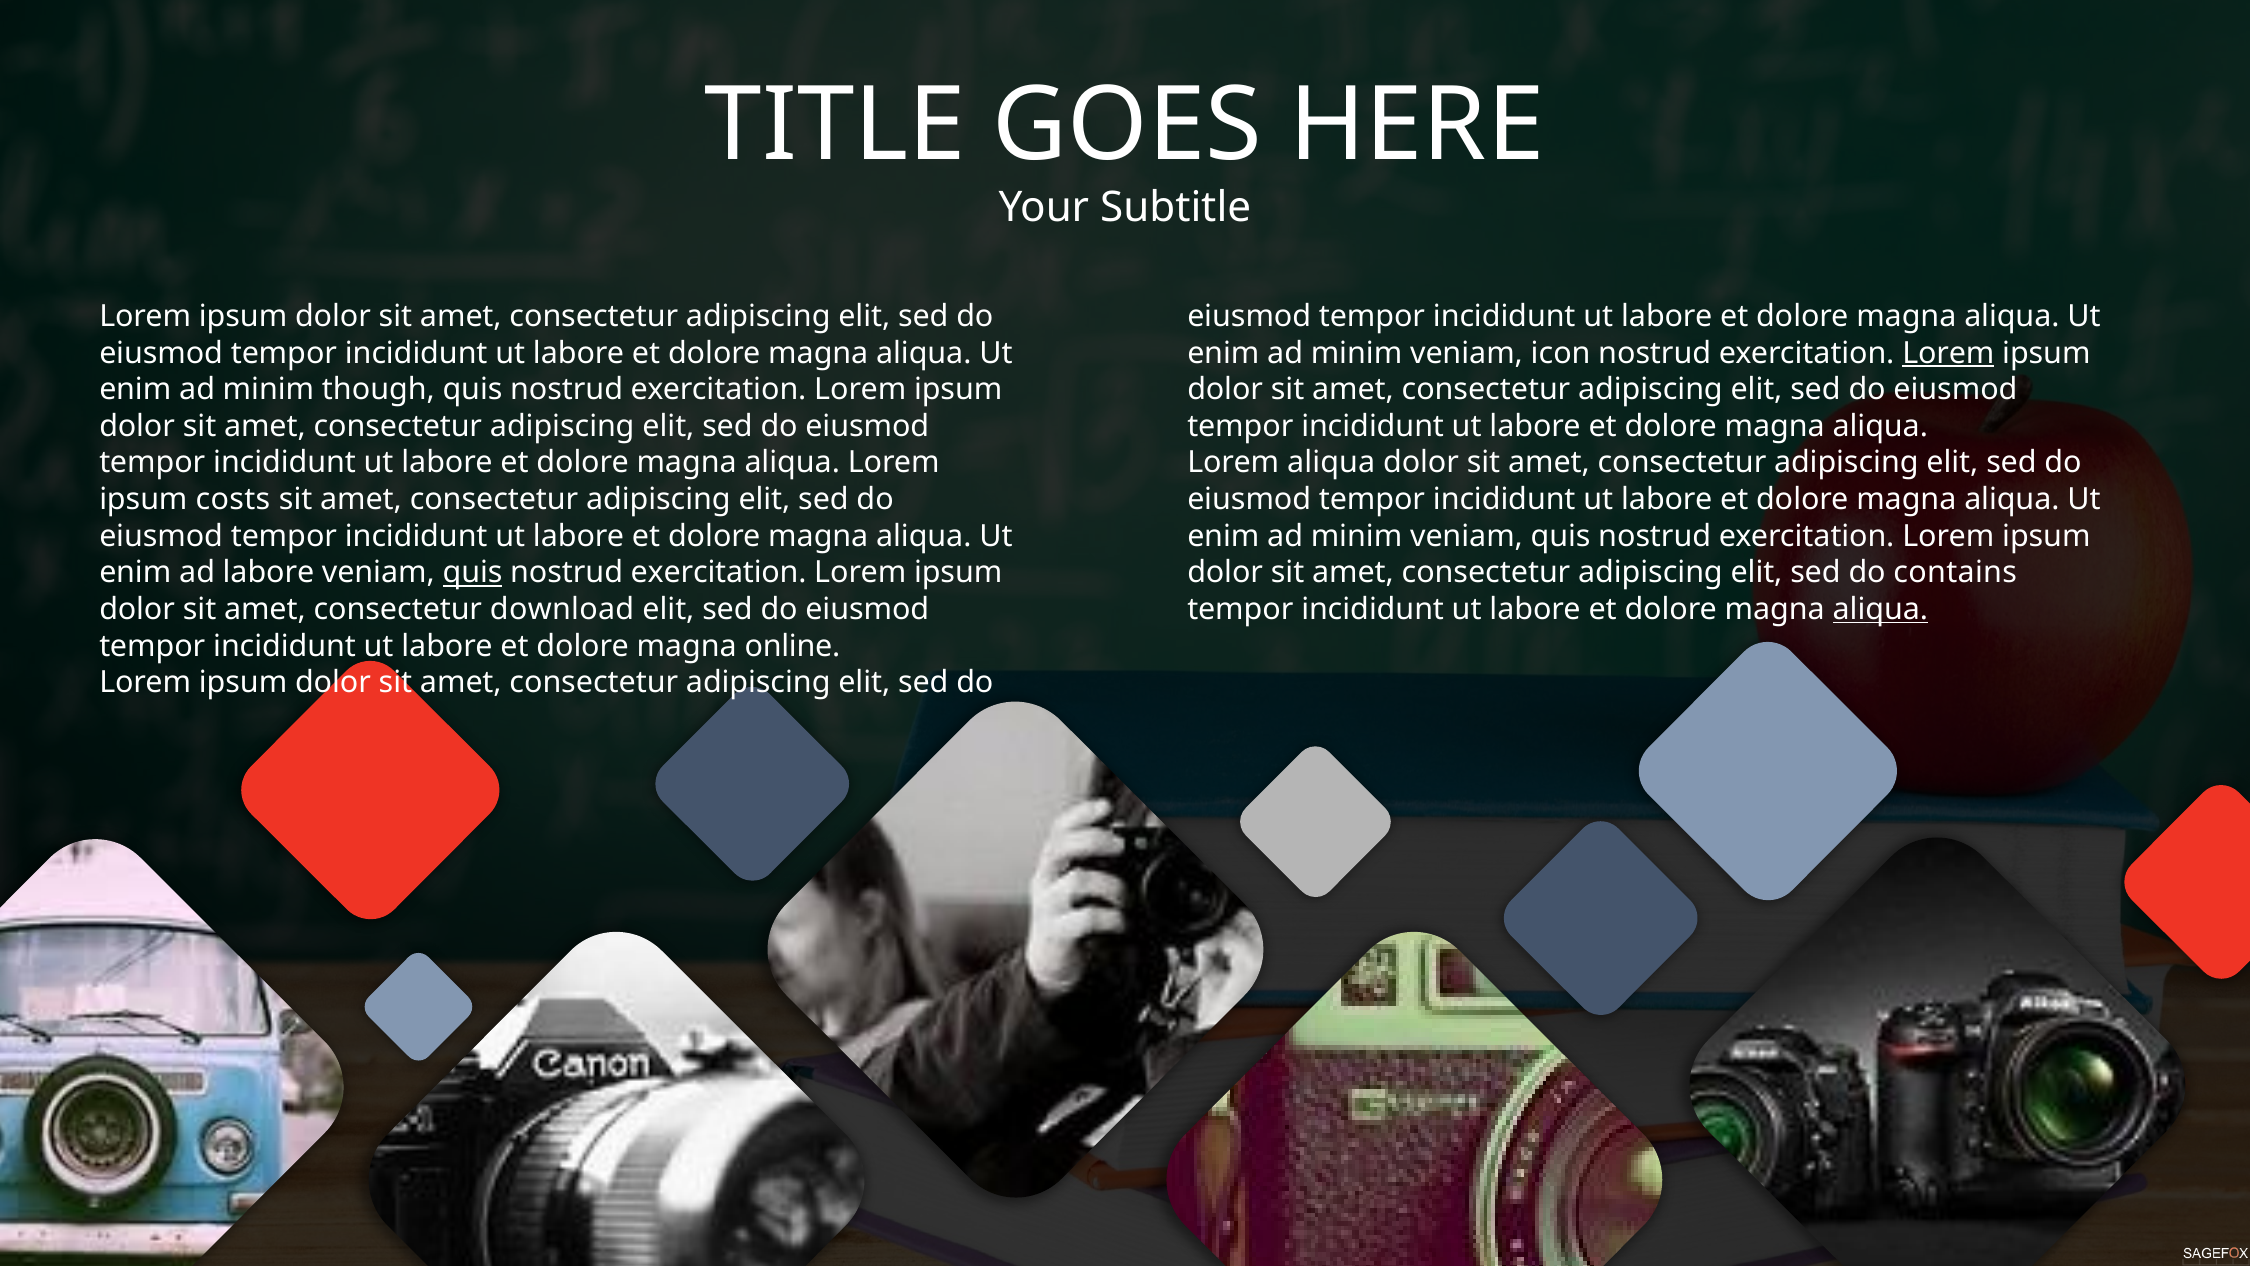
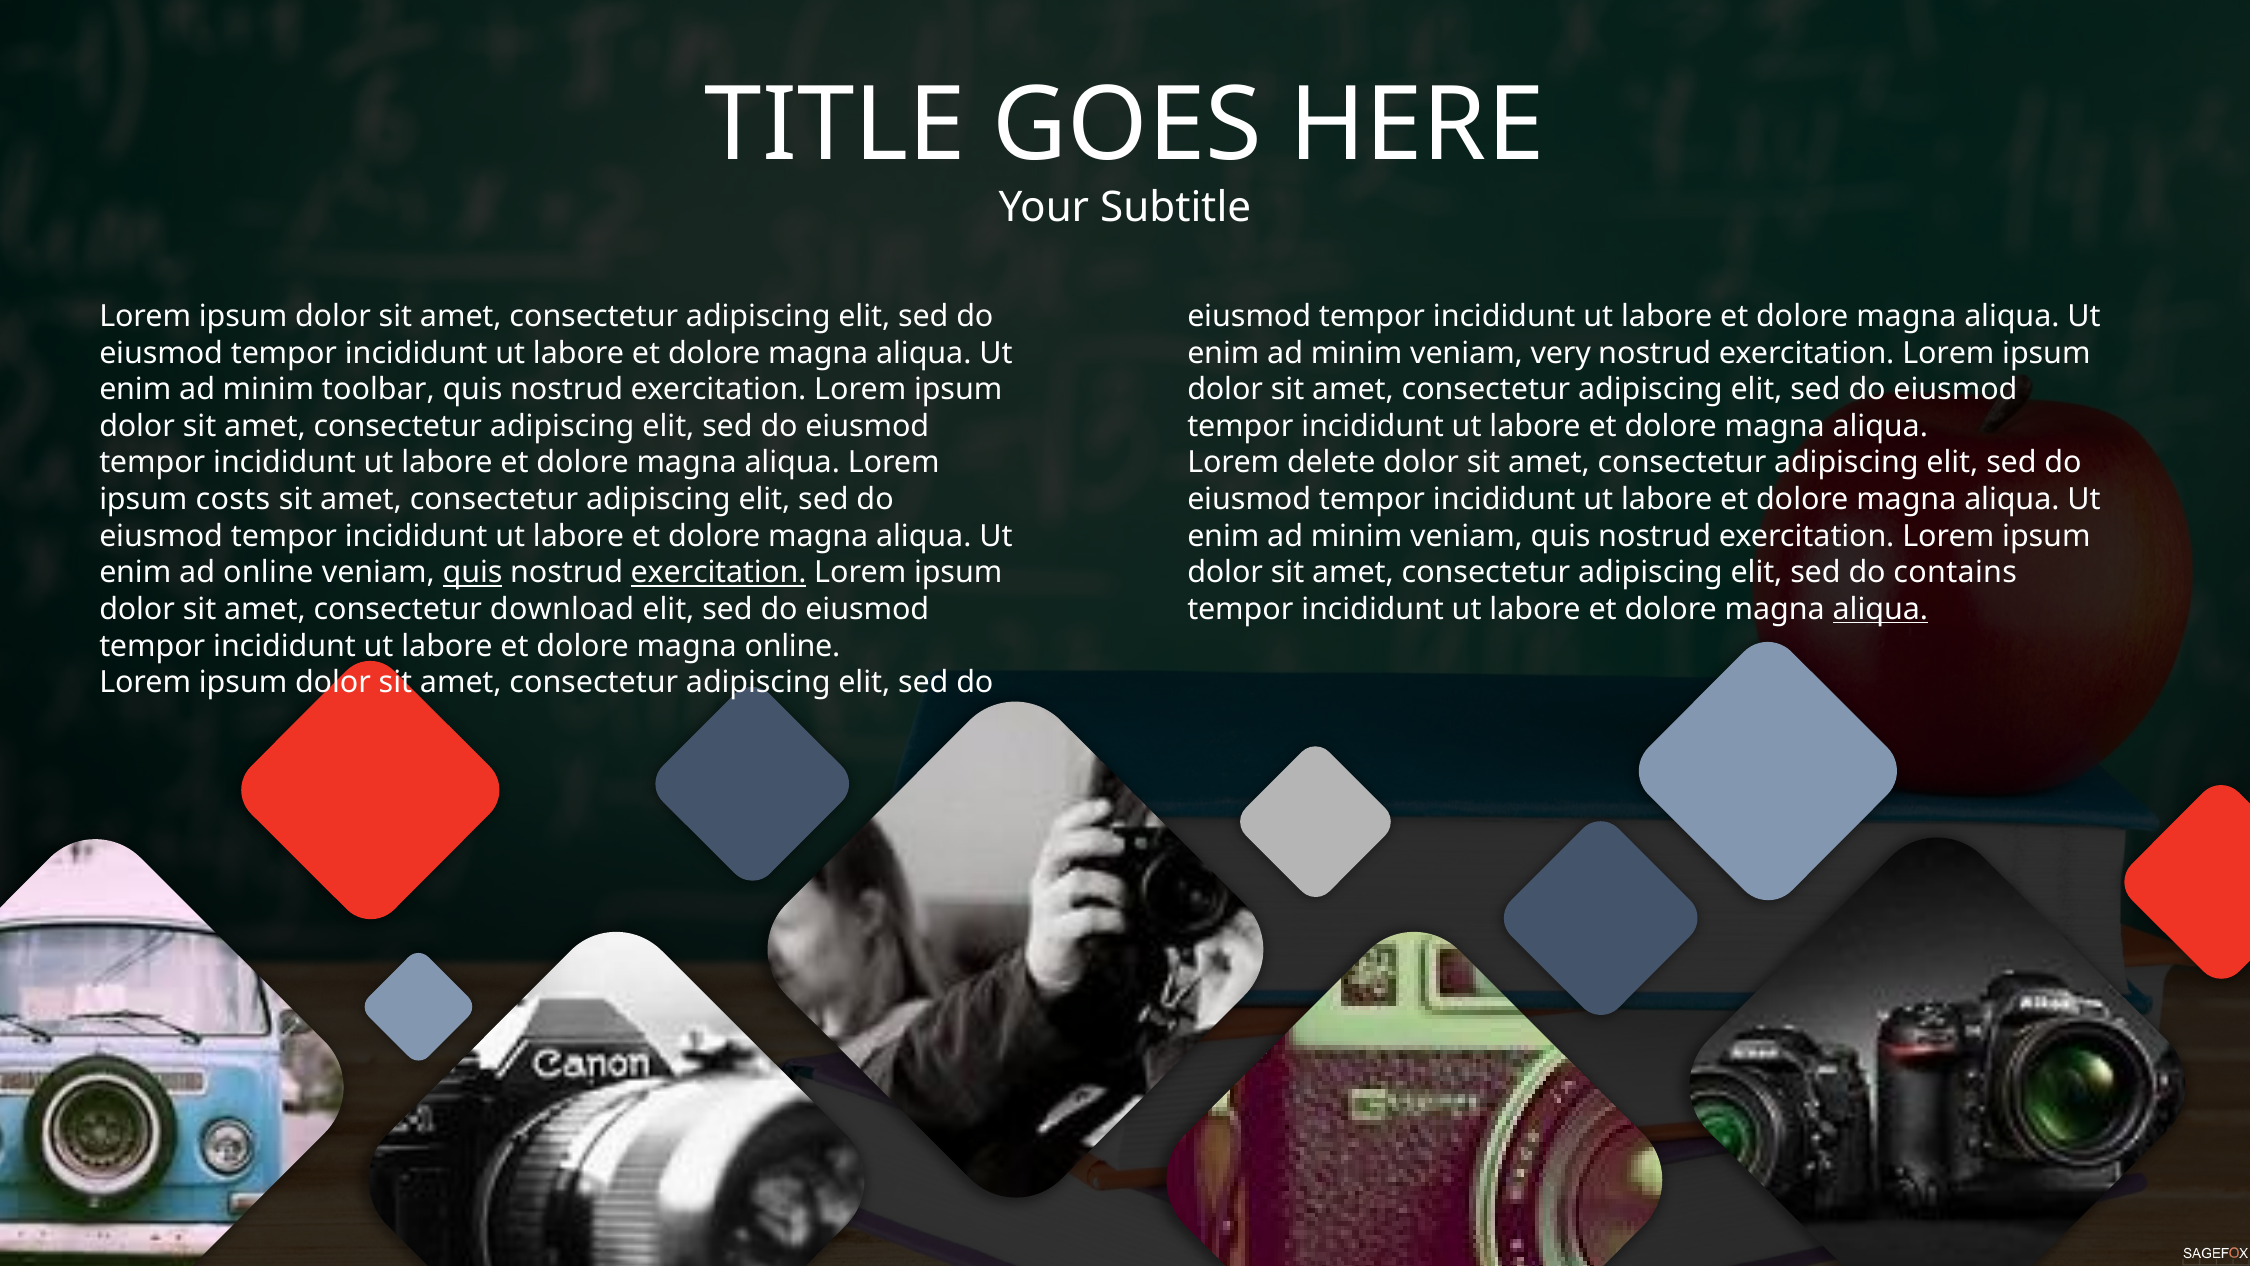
icon: icon -> very (1561, 353)
Lorem underline: present -> none (1948, 353)
though: though -> toolbar (378, 390)
Lorem aliqua: aliqua -> delete (1331, 463)
ad labore: labore -> online (268, 573)
exercitation underline: none -> present (719, 573)
